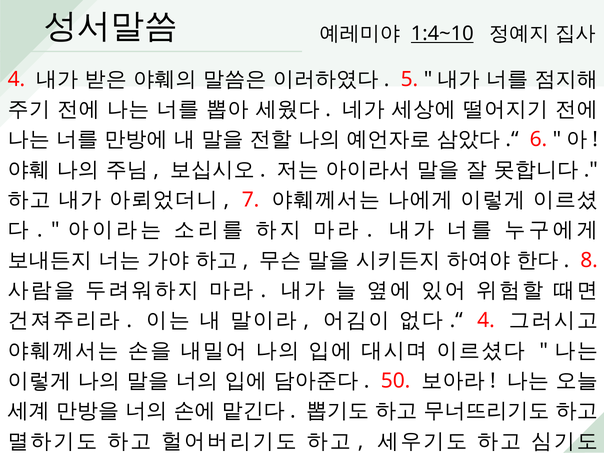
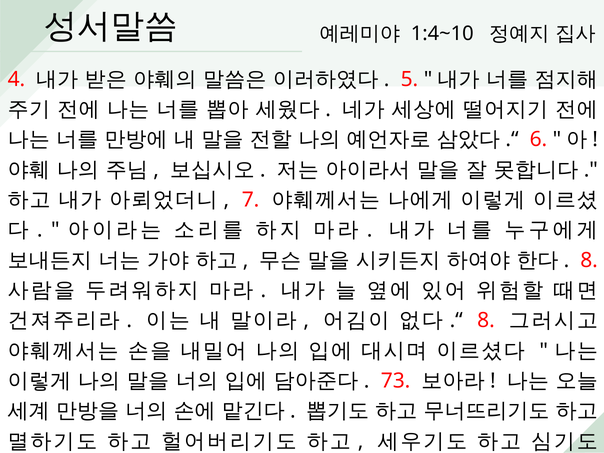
1:4~10 underline: present -> none (442, 34)
4: 4 -> 8 (486, 321)
50: 50 -> 73 (396, 381)
